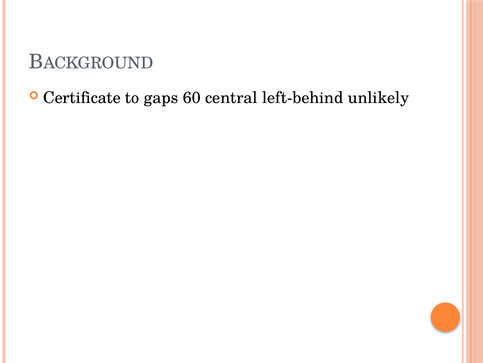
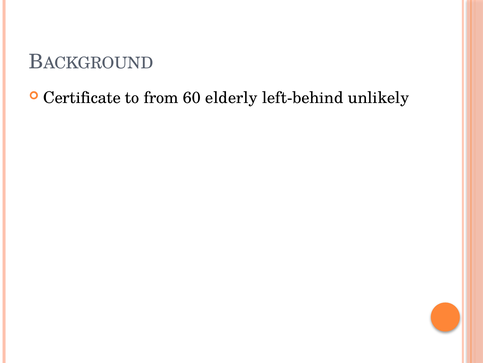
gaps: gaps -> from (161, 98)
central: central -> elderly (231, 98)
